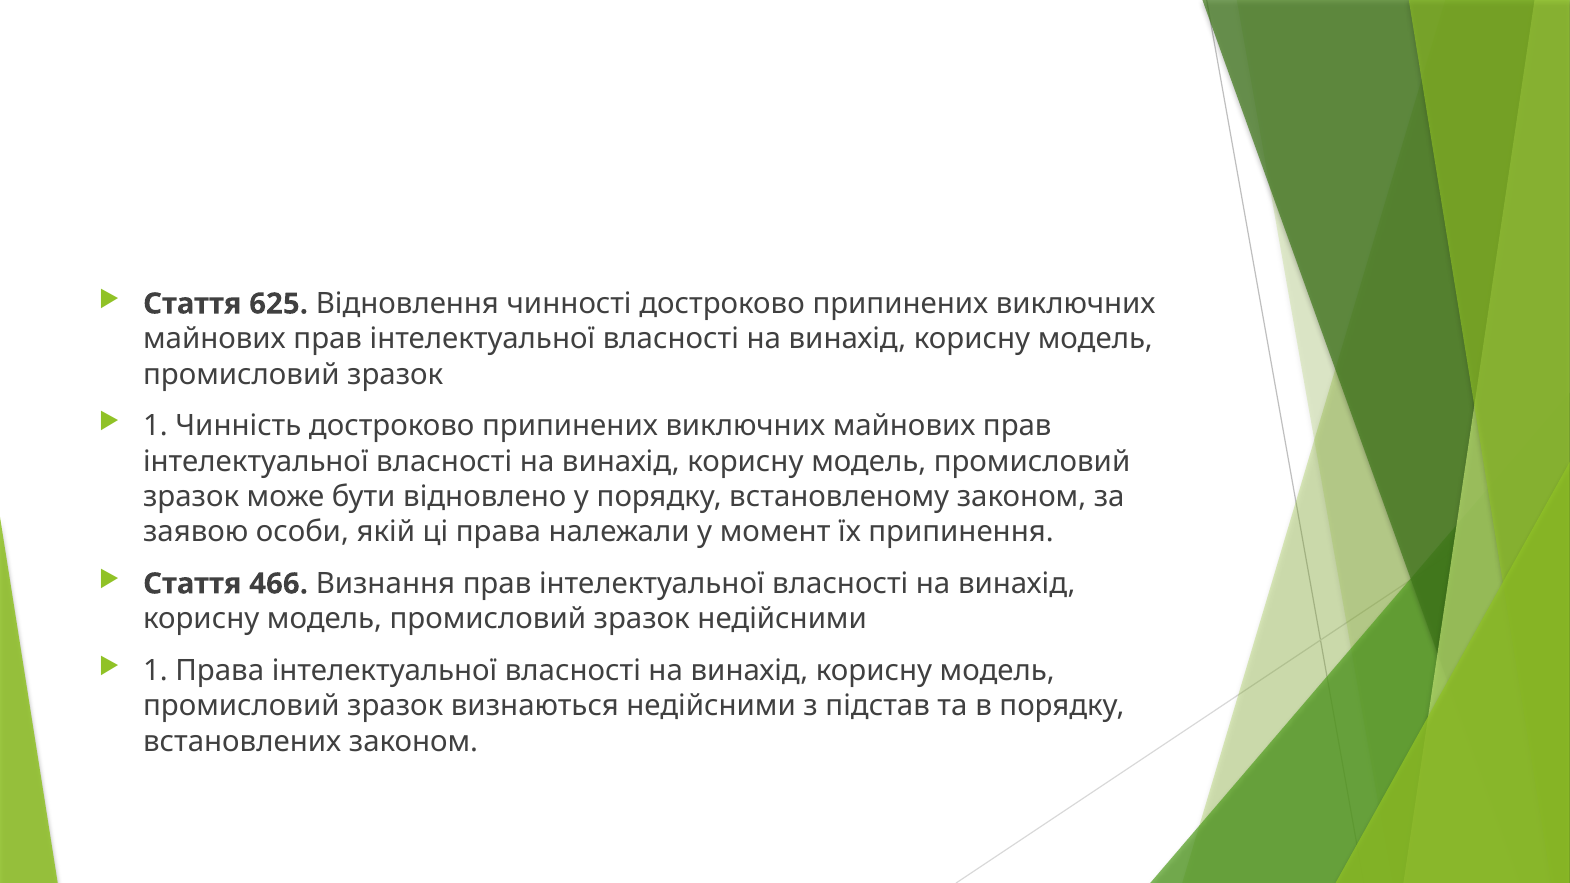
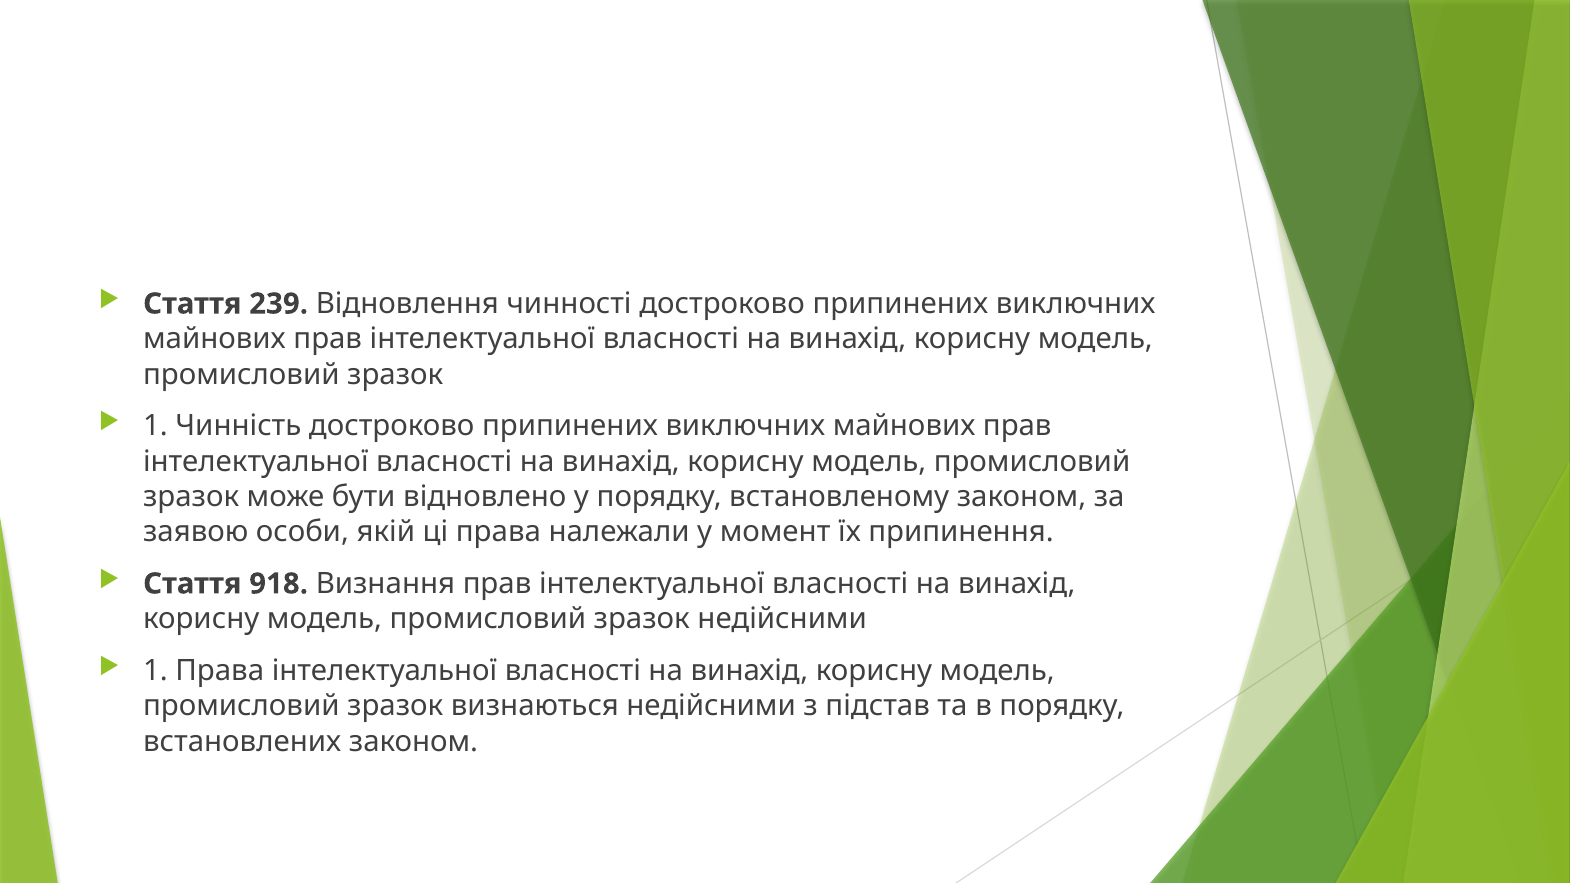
625: 625 -> 239 (279, 304)
466: 466 -> 918 (279, 584)
